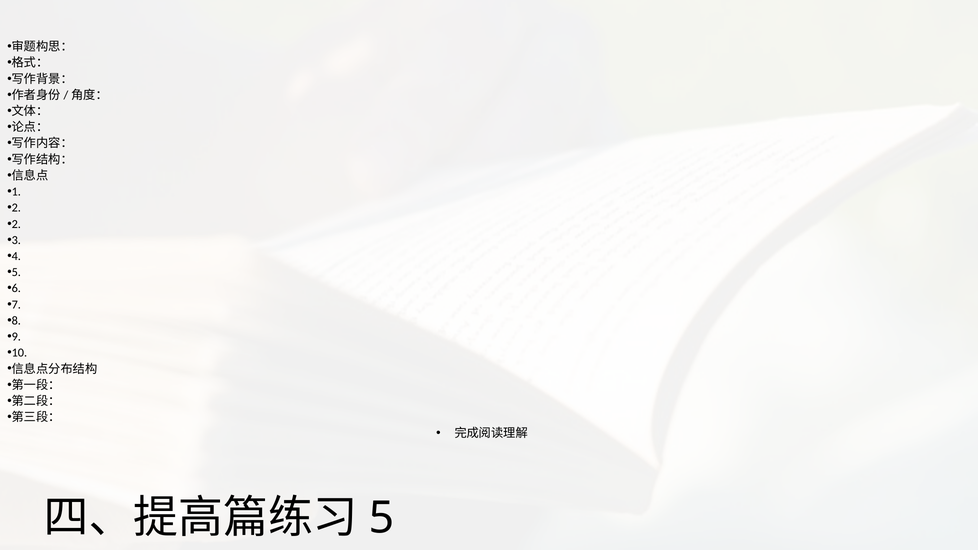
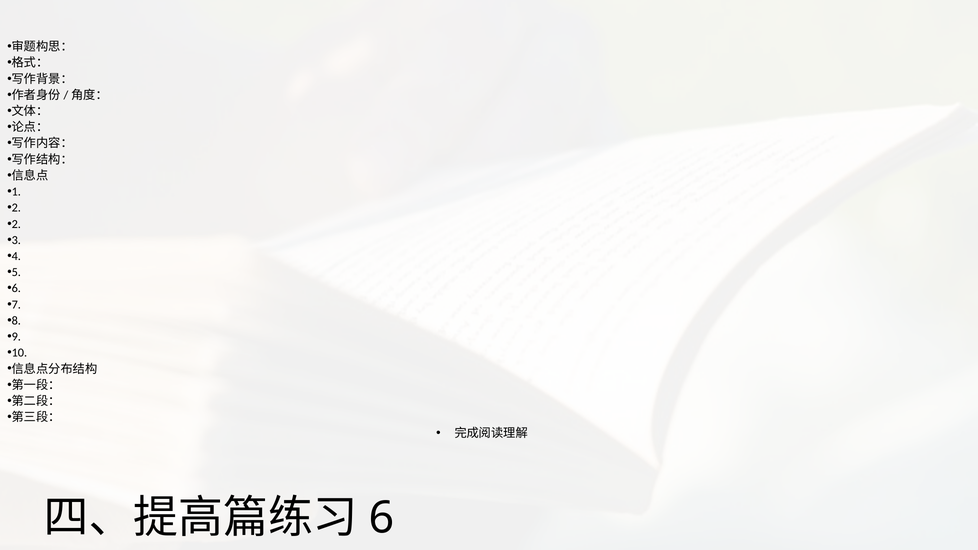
5: 5 -> 6 (381, 518)
